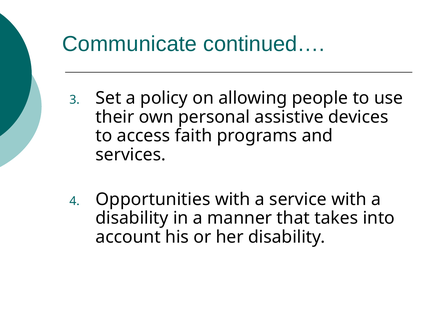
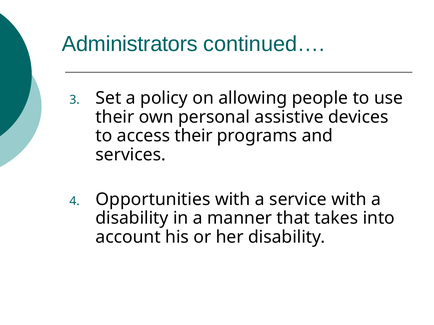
Communicate: Communicate -> Administrators (130, 44)
access faith: faith -> their (194, 136)
